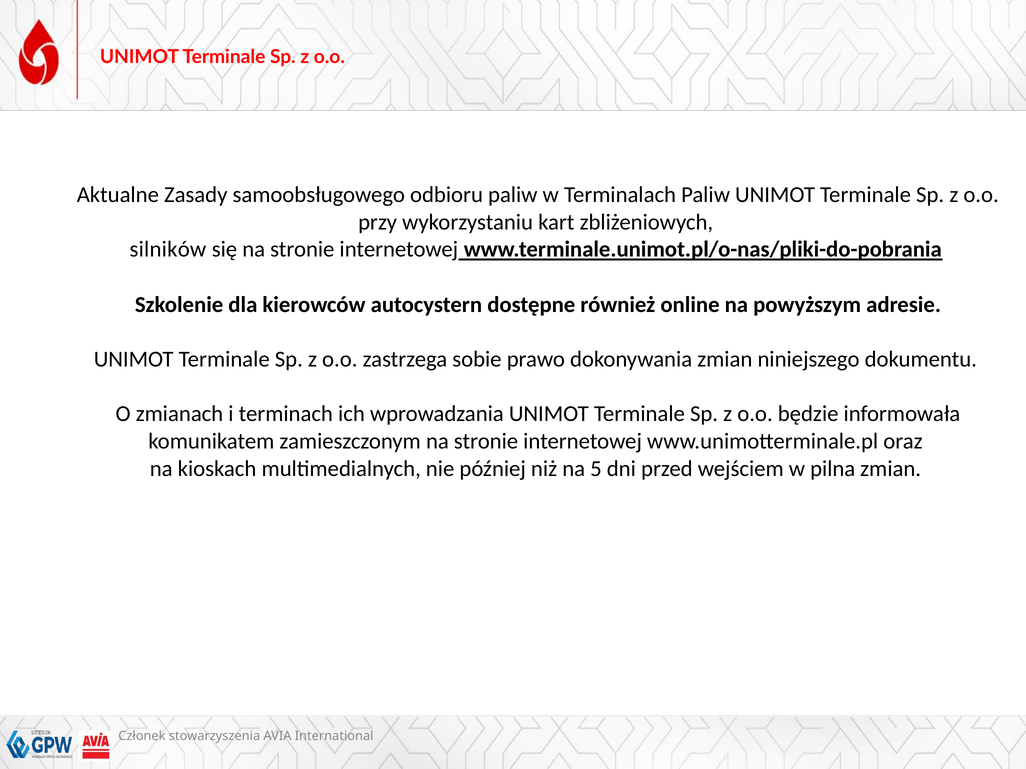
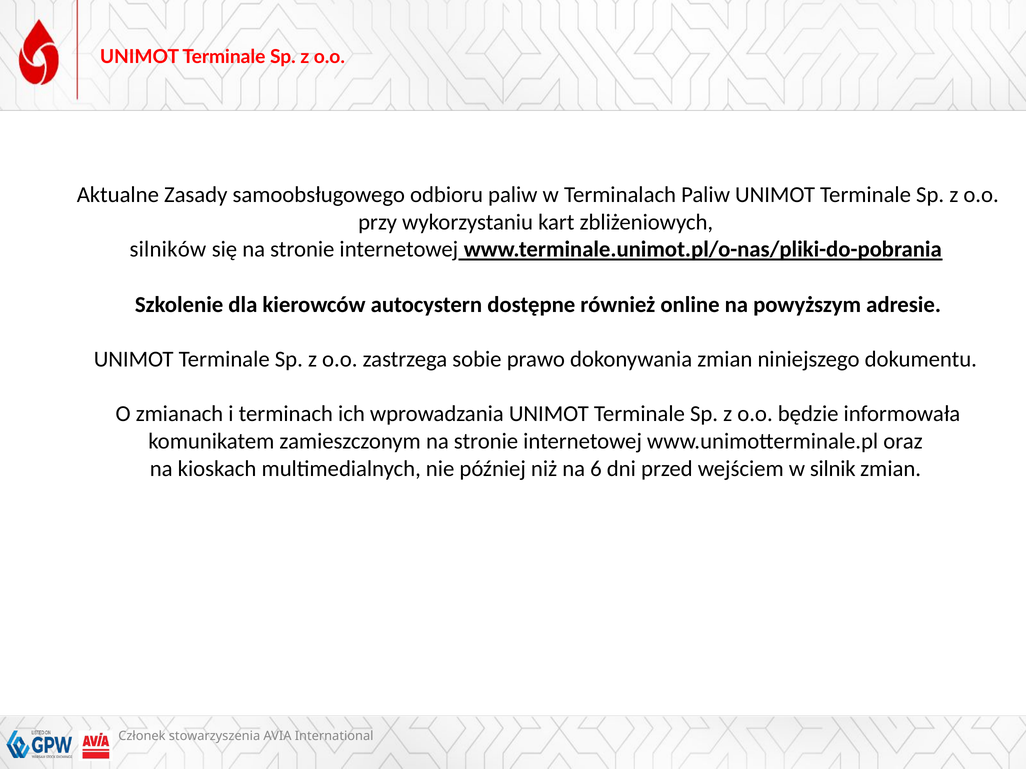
5: 5 -> 6 (596, 469)
pilna: pilna -> silnik (833, 469)
